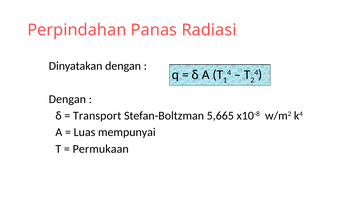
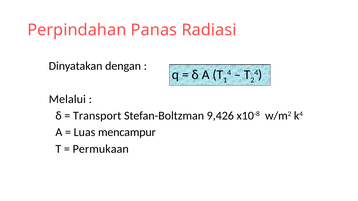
Dengan: Dengan -> Melalui (67, 99)
5,665: 5,665 -> 9,426 (220, 116)
mempunyai: mempunyai -> mencampur (127, 133)
